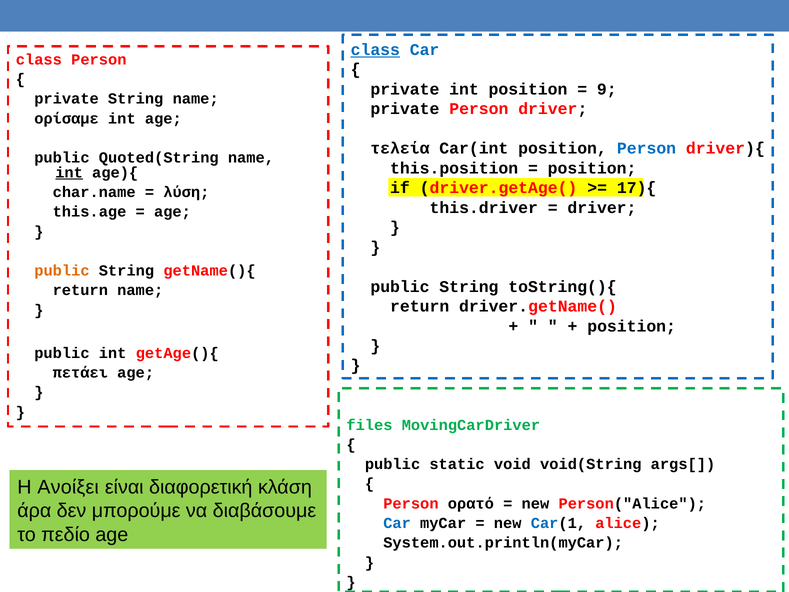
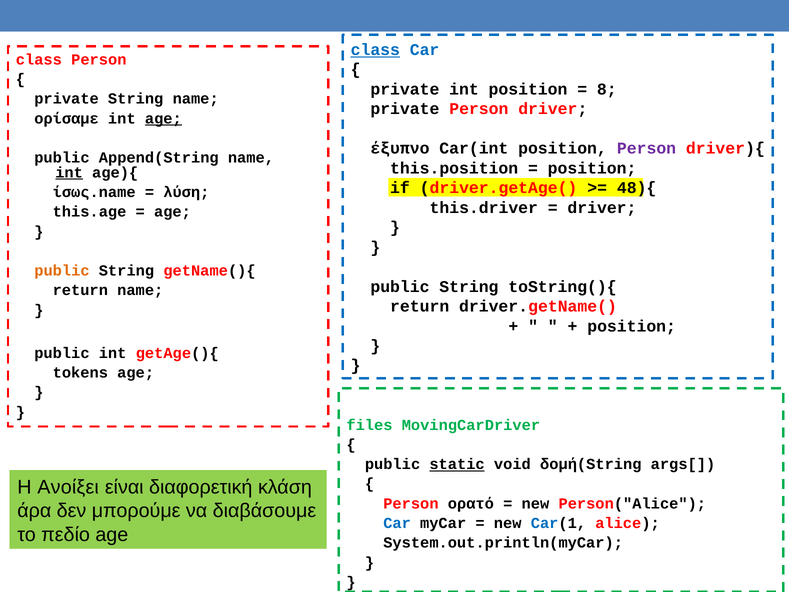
9: 9 -> 8 (607, 89)
age underline: none -> present (163, 119)
τελεία: τελεία -> έξυπνο (400, 148)
Person colour: blue -> purple (647, 148)
Quoted(String: Quoted(String -> Append(String (159, 158)
17){: 17){ -> 48){ (637, 188)
char.name: char.name -> ίσως.name (94, 192)
πετάει: πετάει -> tokens (80, 373)
static underline: none -> present (457, 464)
void(String: void(String -> δομή(String (591, 464)
